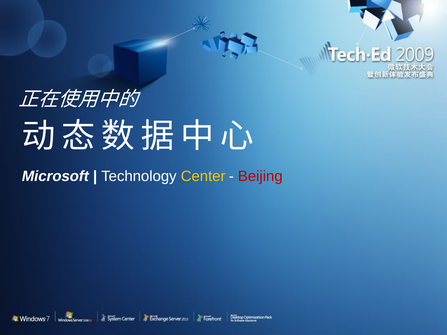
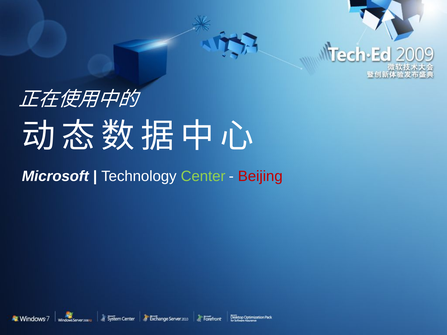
Center colour: yellow -> light green (203, 176)
